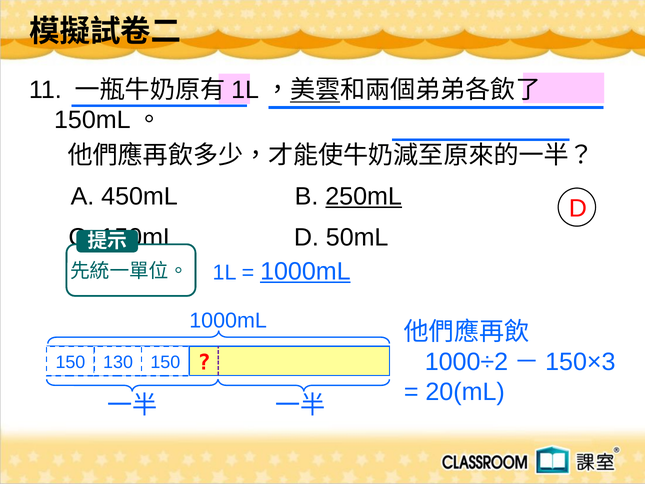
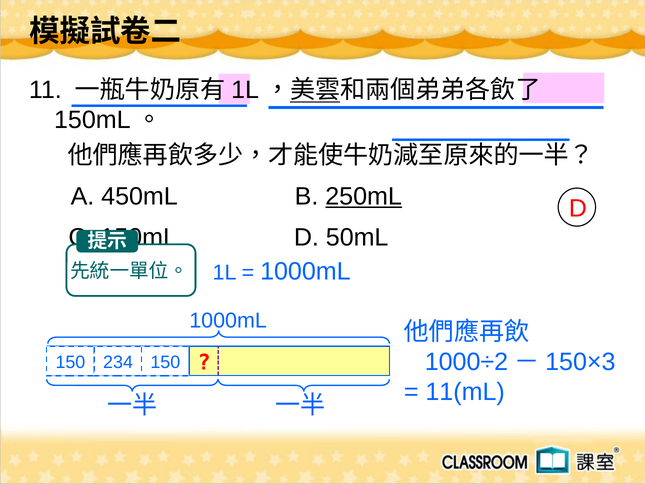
1000mL underline: present -> none (305, 271)
130: 130 -> 234 (118, 362)
20(mL: 20(mL -> 11(mL (465, 392)
